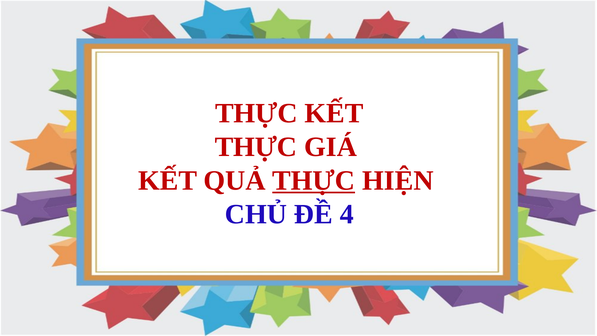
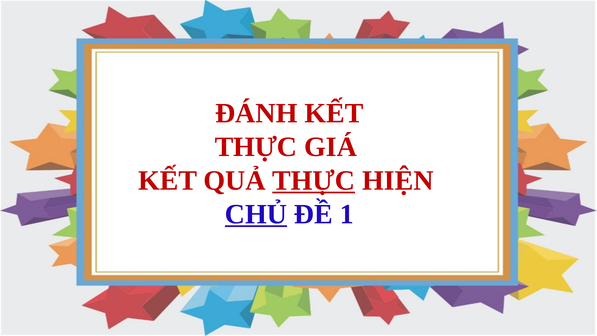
THỰC: THỰC -> ĐÁNH (256, 113)
CHỦ underline: none -> present (256, 214)
4: 4 -> 1 (347, 214)
